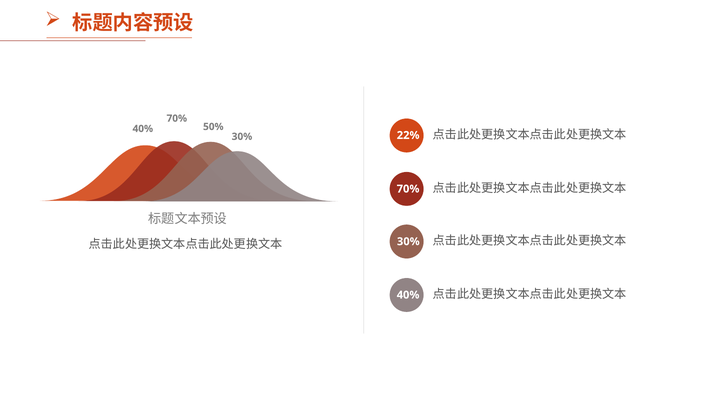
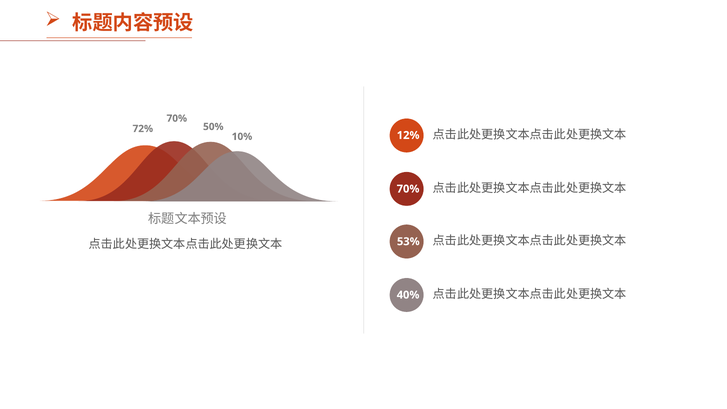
40%: 40% -> 72% (143, 129)
22%: 22% -> 12% (408, 135)
30%: 30% -> 10% (242, 137)
30%: 30% -> 53% (408, 242)
